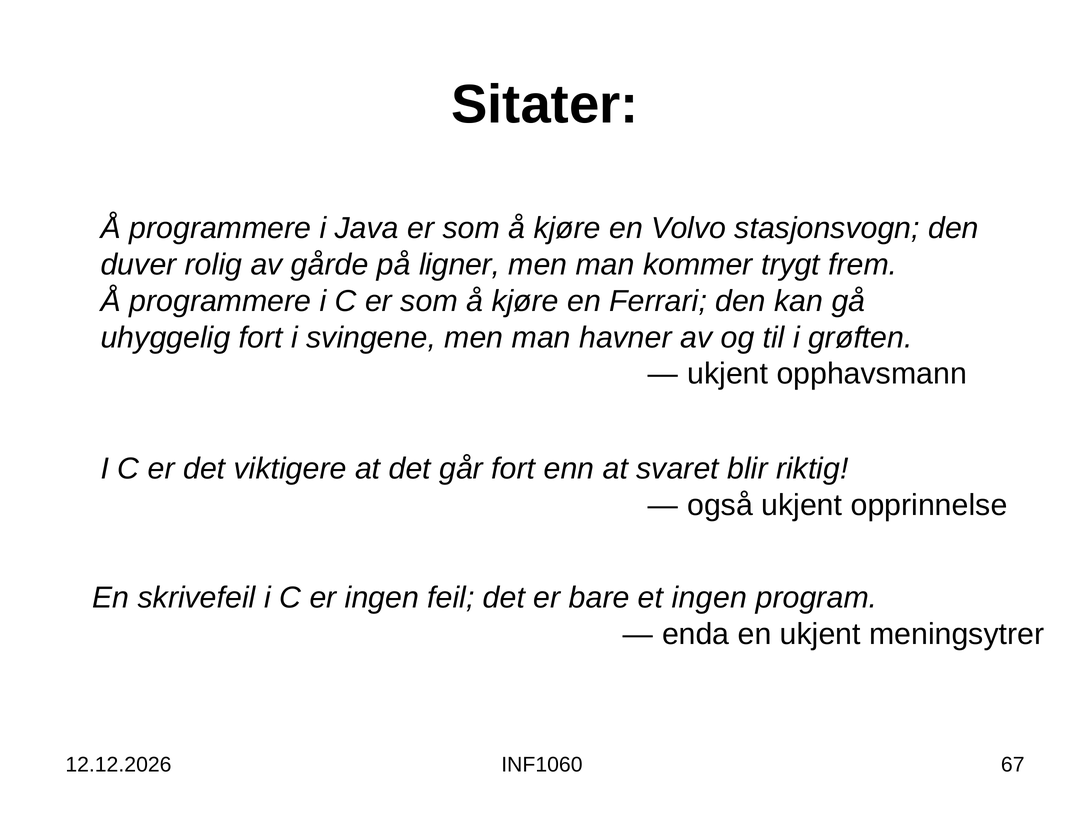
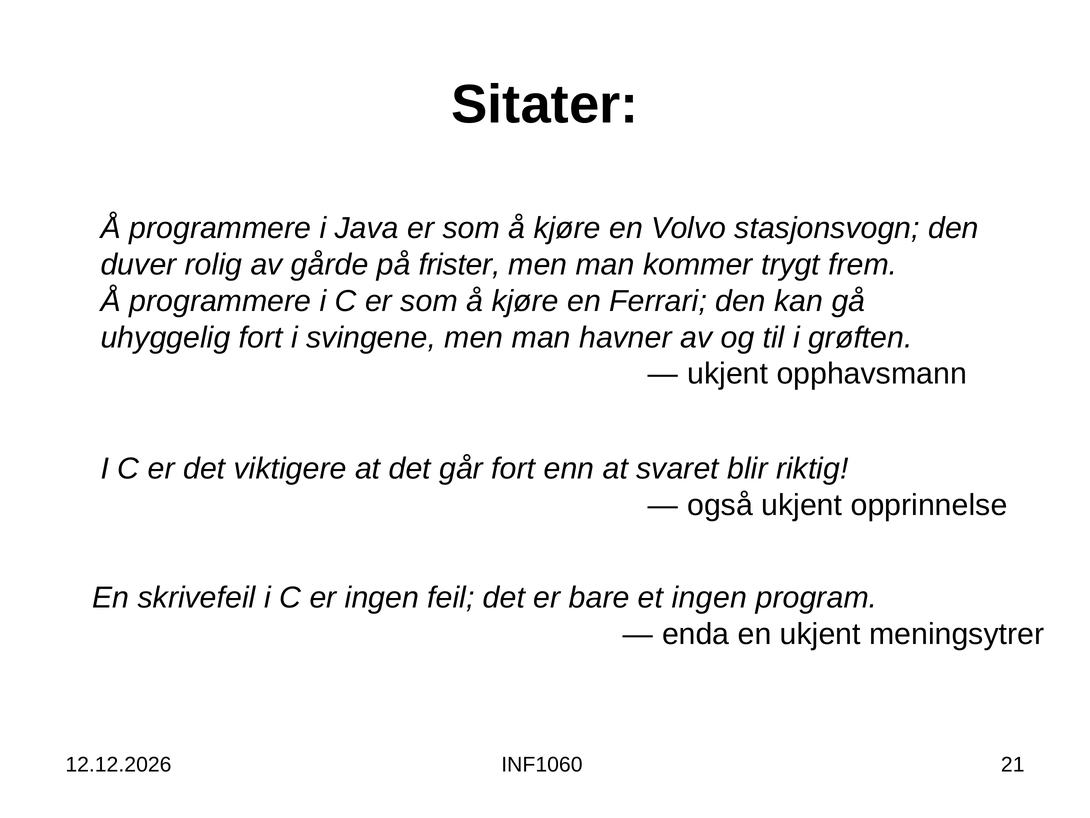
ligner: ligner -> frister (460, 265)
67: 67 -> 21 (1013, 764)
